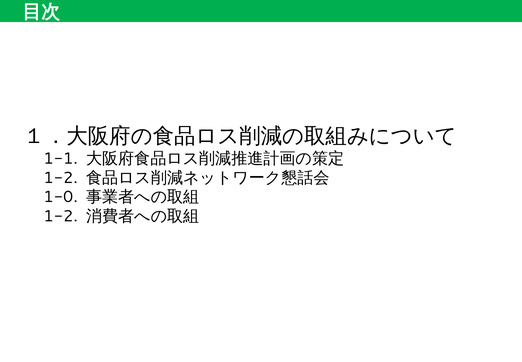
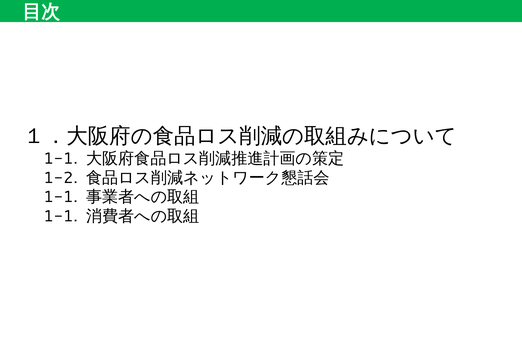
1-0: 1-0 -> 1-1 (61, 197)
1-2: 1-2 -> 1-1 (61, 216)
